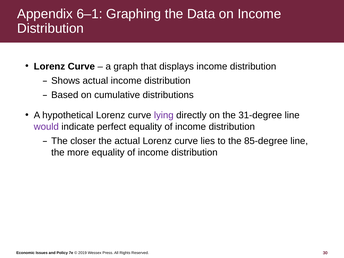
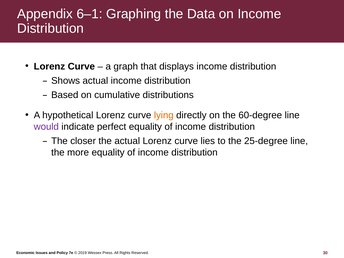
lying colour: purple -> orange (164, 115)
31-degree: 31-degree -> 60-degree (260, 115)
85-degree: 85-degree -> 25-degree (266, 141)
